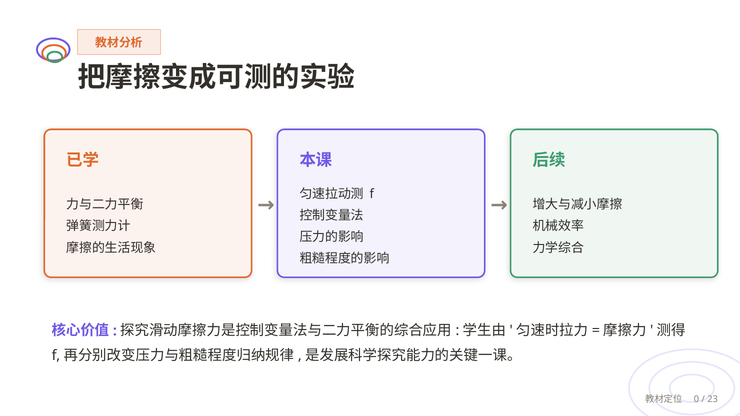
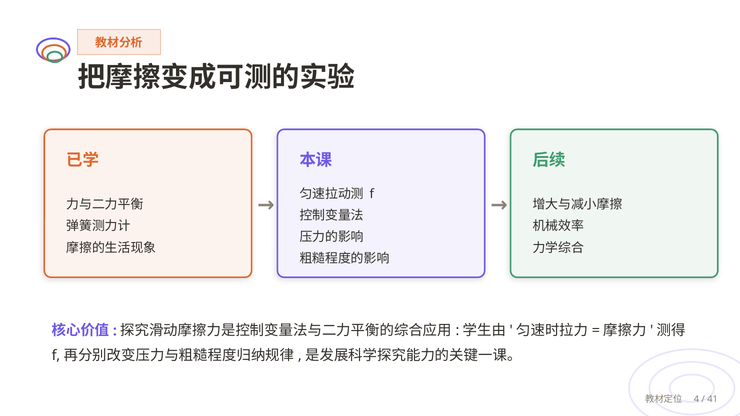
0: 0 -> 4 (696, 399)
23: 23 -> 41 (713, 399)
